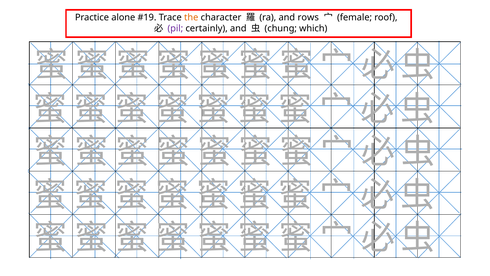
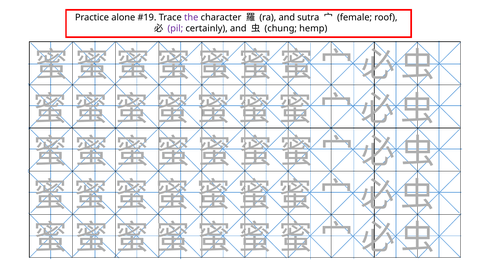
the colour: orange -> purple (191, 17)
rows: rows -> sutra (308, 17)
which: which -> hemp (313, 28)
